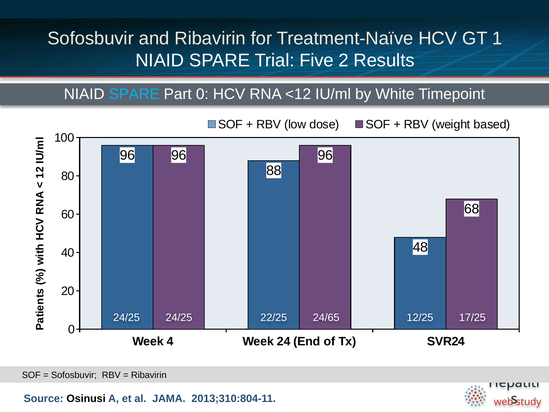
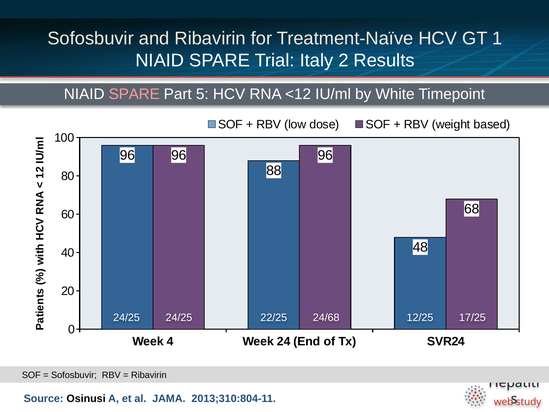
Five: Five -> Italy (316, 60)
SPARE colour: light blue -> pink (134, 94)
Part 0: 0 -> 5 (202, 94)
24/65: 24/65 -> 24/68 (326, 318)
